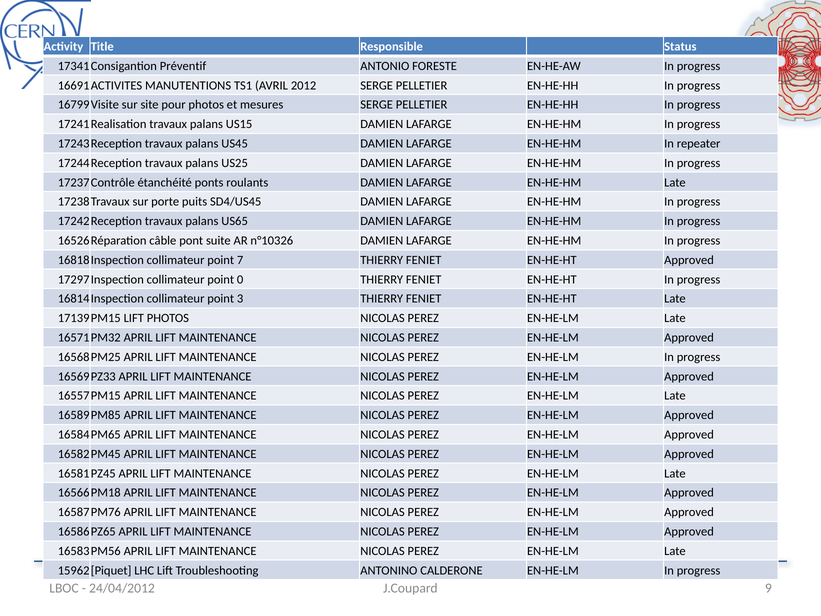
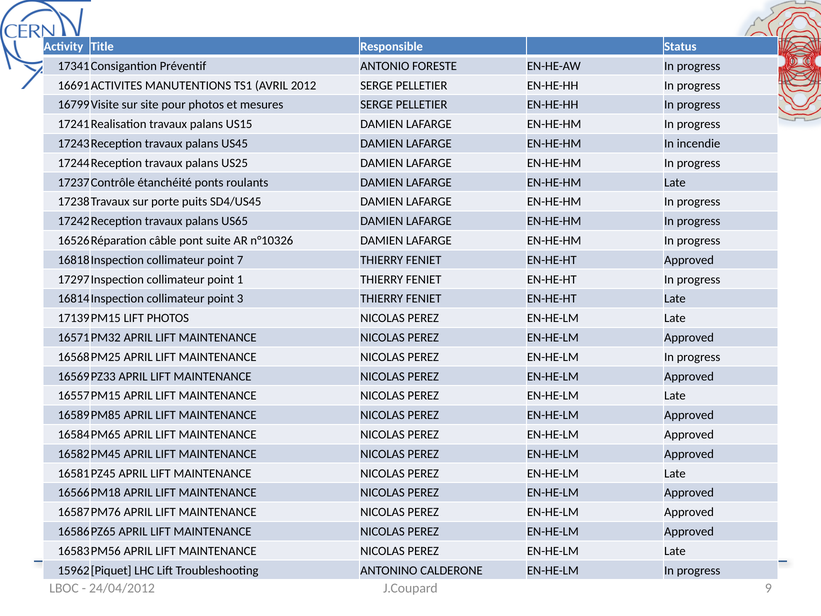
repeater: repeater -> incendie (699, 144)
0: 0 -> 1 (240, 279)
